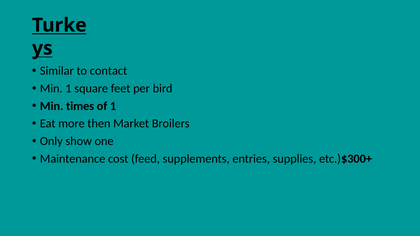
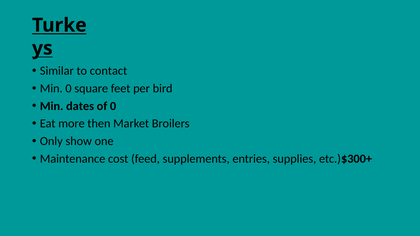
Min 1: 1 -> 0 (68, 89)
times: times -> dates (80, 106)
of 1: 1 -> 0 (113, 106)
